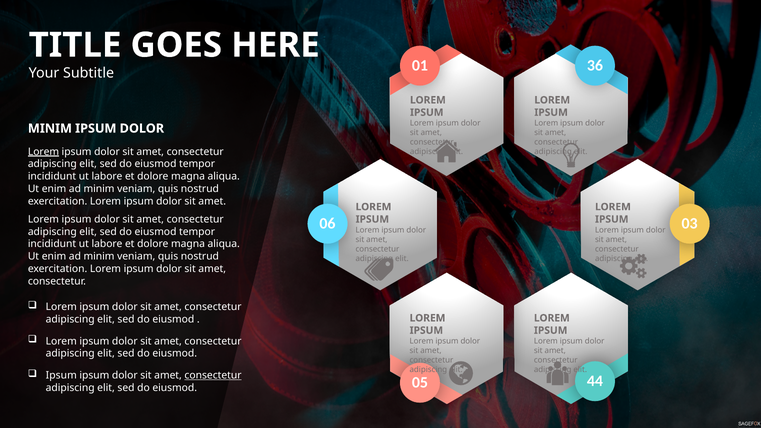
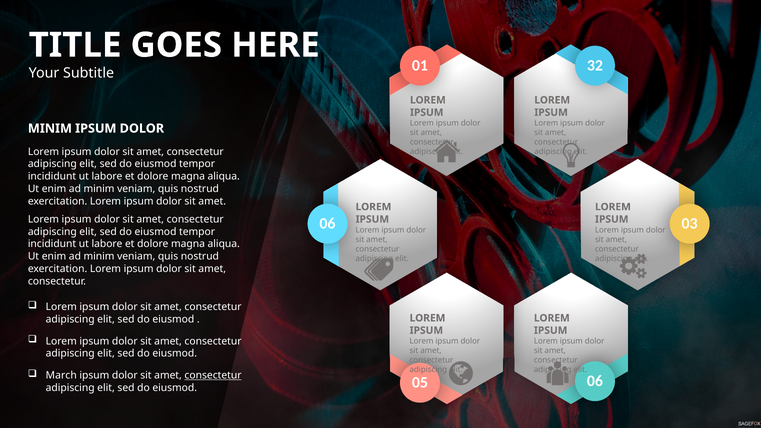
36: 36 -> 32 (595, 65)
Lorem underline: present -> none (43, 152)
Ipsum: Ipsum -> March (61, 375)
05 44: 44 -> 06 (595, 381)
